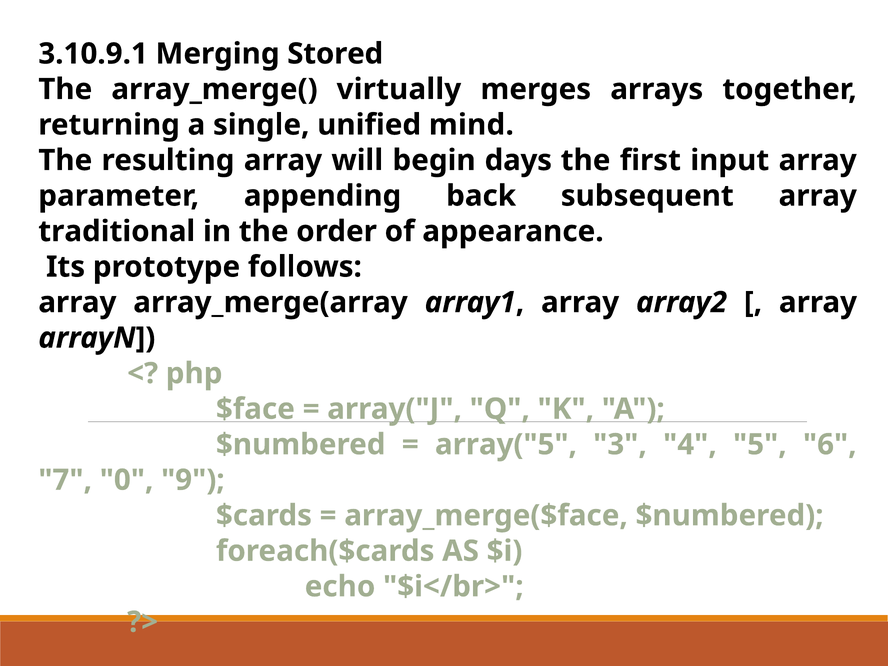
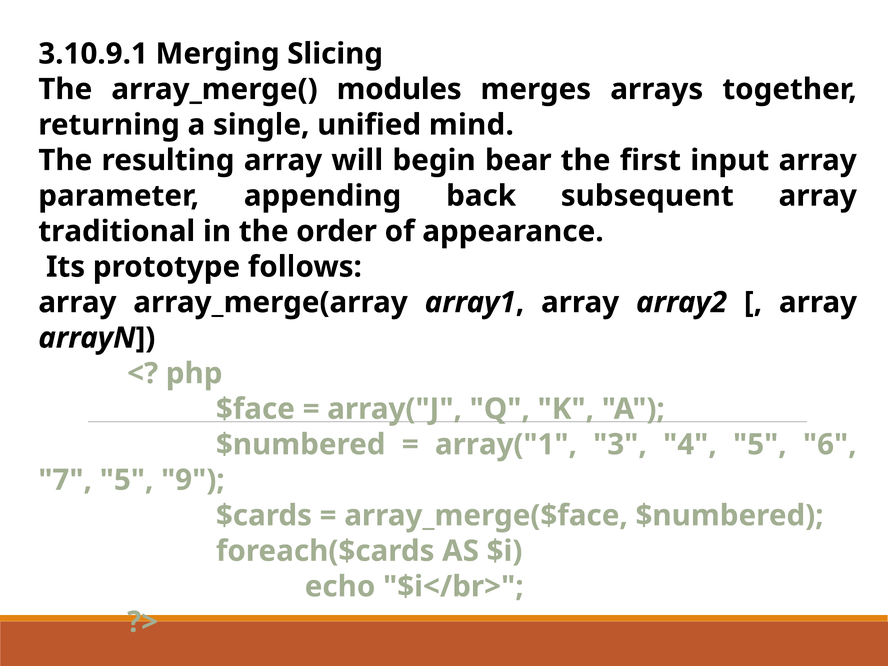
Stored: Stored -> Slicing (335, 54)
virtually: virtually -> modules (399, 89)
days: days -> bear (518, 160)
array("5: array("5 -> array("1 (506, 445)
7 0: 0 -> 5 (127, 480)
